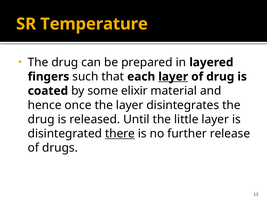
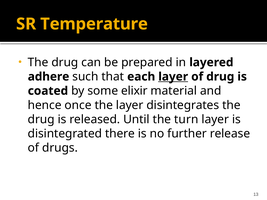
fingers: fingers -> adhere (49, 77)
little: little -> turn (186, 119)
there underline: present -> none (120, 134)
